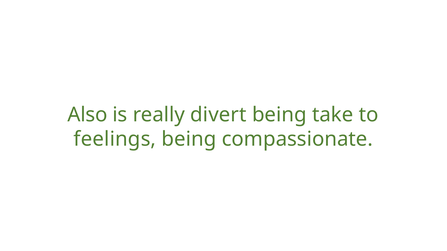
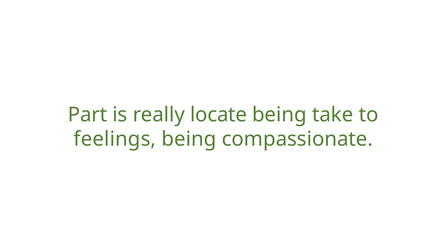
Also: Also -> Part (88, 115)
divert: divert -> locate (219, 115)
